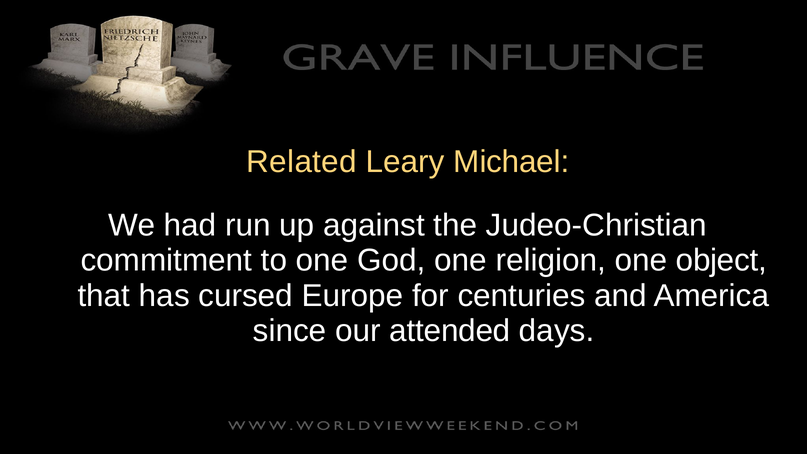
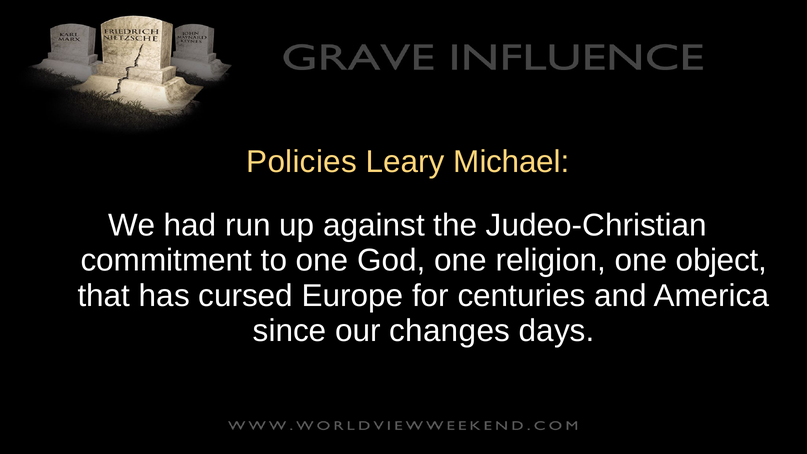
Related: Related -> Policies (302, 162)
attended: attended -> changes (450, 331)
